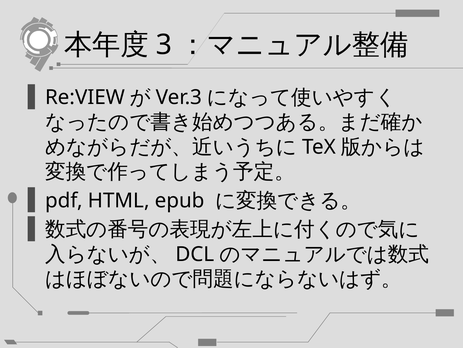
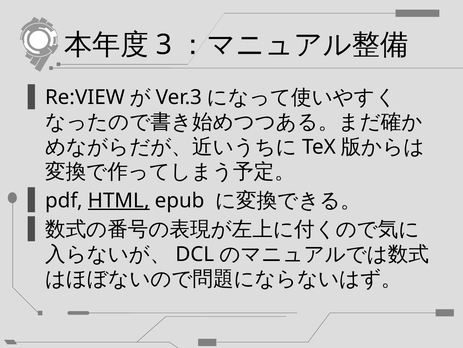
HTML underline: none -> present (119, 200)
